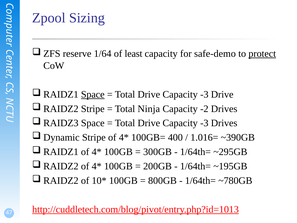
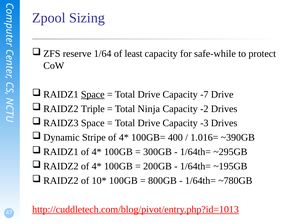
safe-demo: safe-demo -> safe-while (215, 54)
protect underline: present -> none (262, 54)
-3: -3 -> -7 (204, 94)
Stripe: Stripe -> Triple (93, 109)
